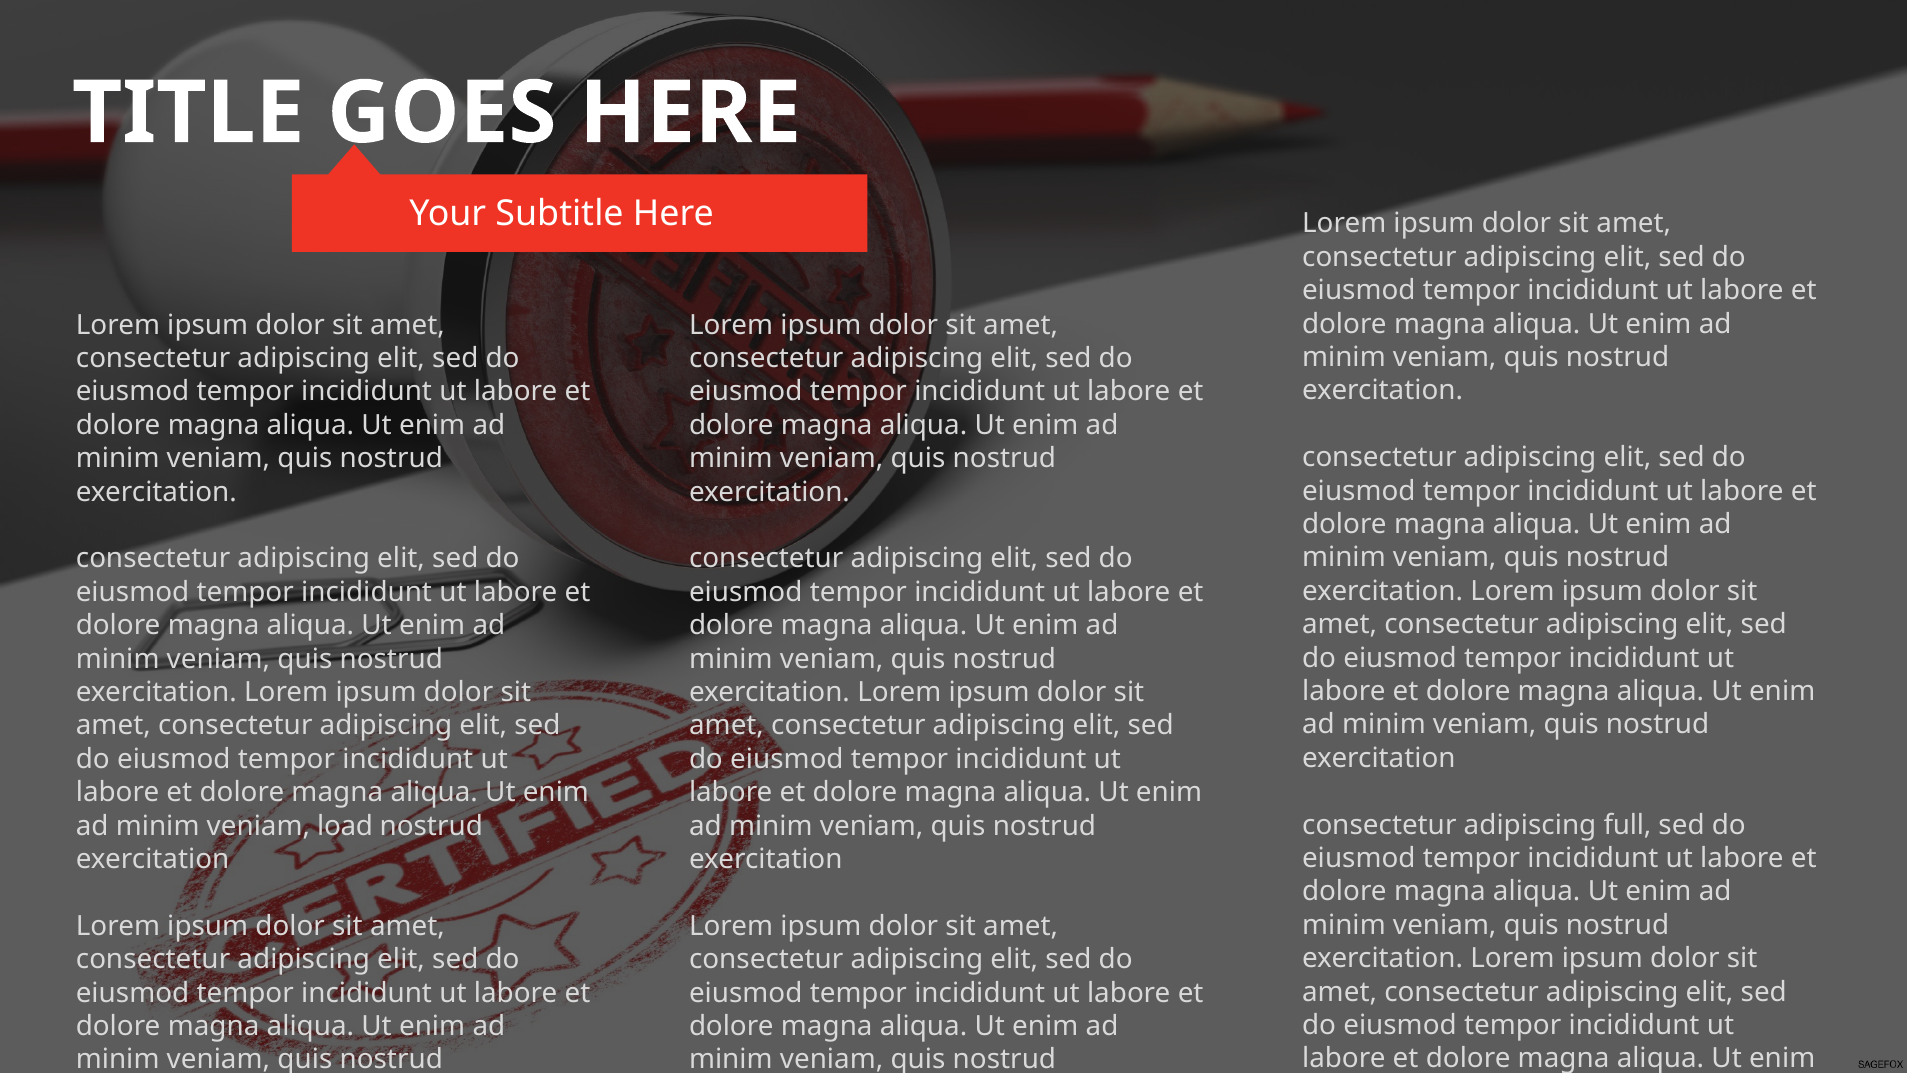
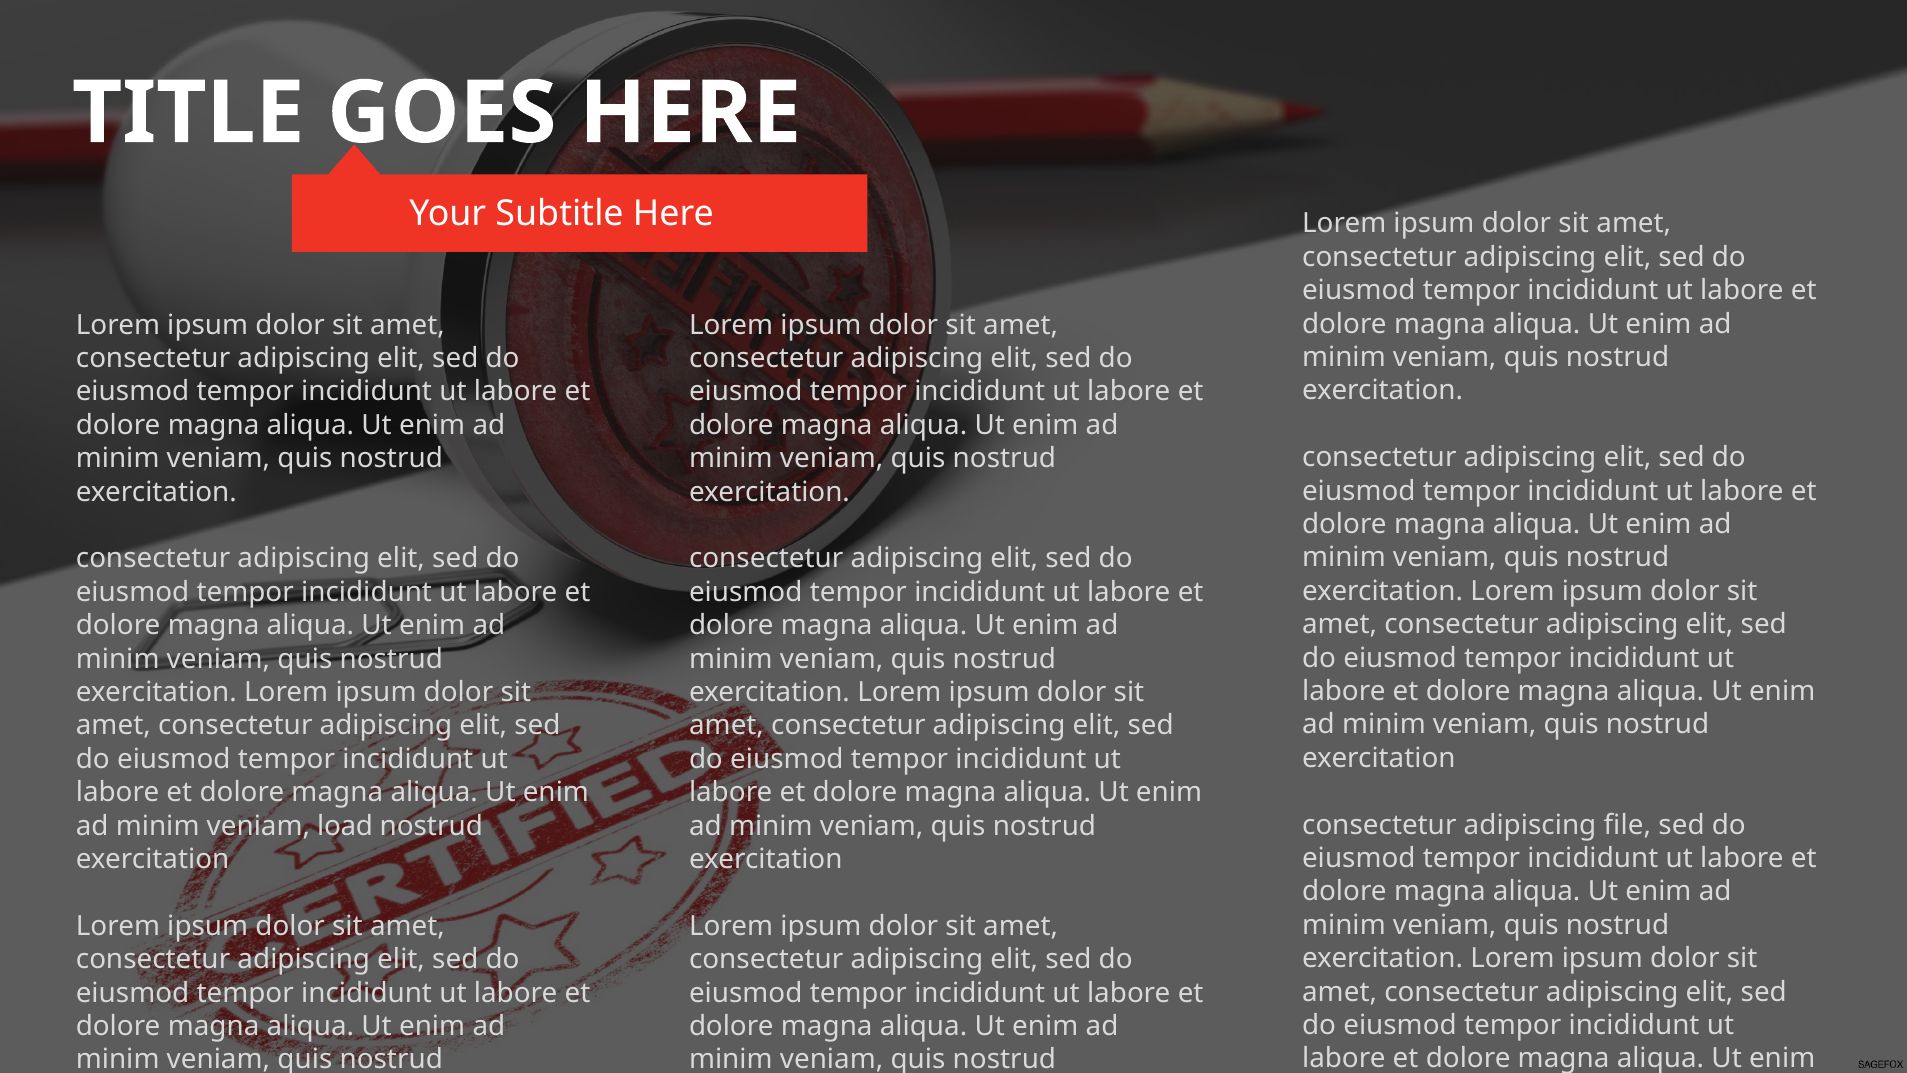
full: full -> file (1627, 825)
